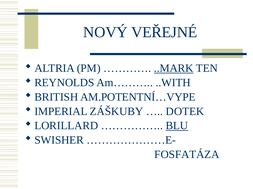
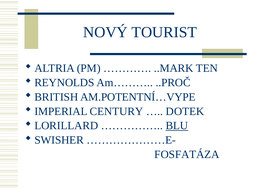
VEŘEJNÉ: VEŘEJNÉ -> TOURIST (164, 32)
..MARK underline: present -> none (174, 69)
..WITH: ..WITH -> ..PROČ (173, 83)
ZÁŠKUBY: ZÁŠKUBY -> CENTURY (116, 112)
